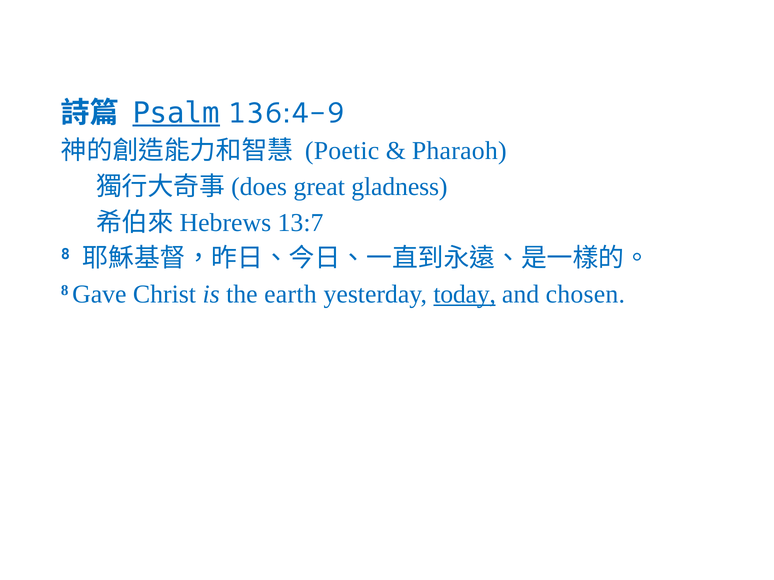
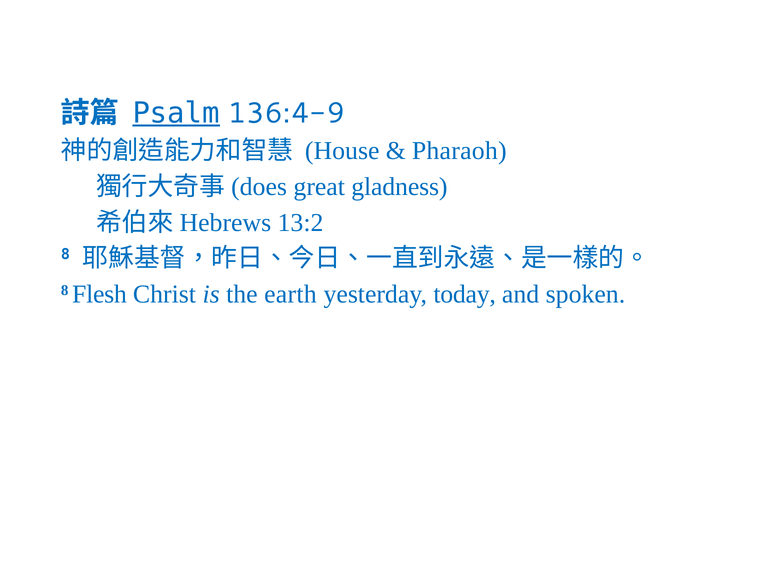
Poetic: Poetic -> House (342, 151)
13:7: 13:7 -> 13:2 (301, 223)
Gave: Gave -> Flesh (99, 295)
today underline: present -> none (465, 295)
chosen: chosen -> spoken (585, 295)
